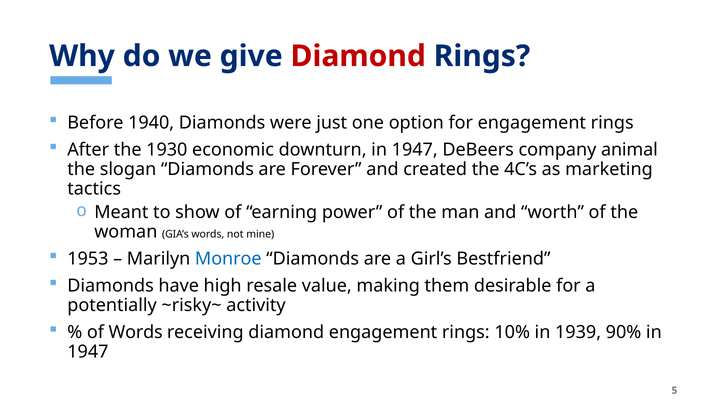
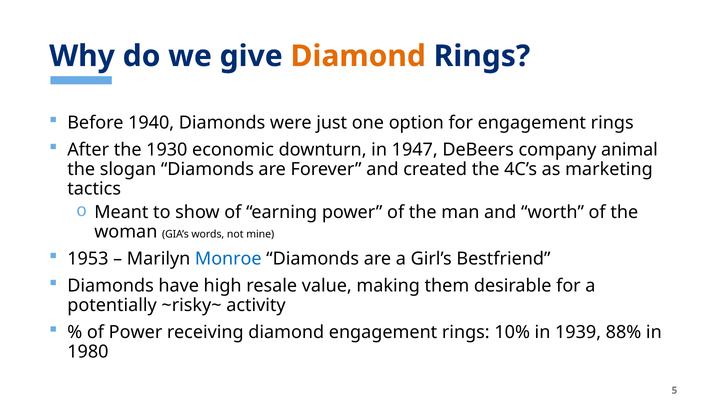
Diamond colour: red -> orange (358, 56)
of Words: Words -> Power (136, 332)
90%: 90% -> 88% (624, 332)
1947: 1947 -> 1980 (88, 351)
